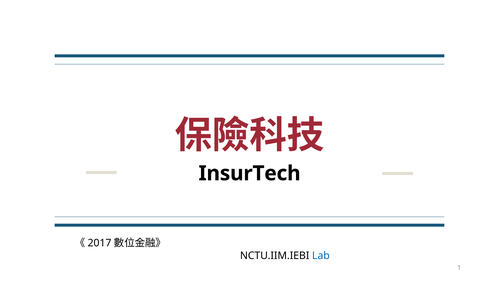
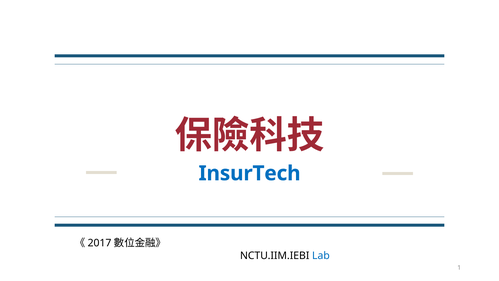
InsurTech colour: black -> blue (250, 173)
